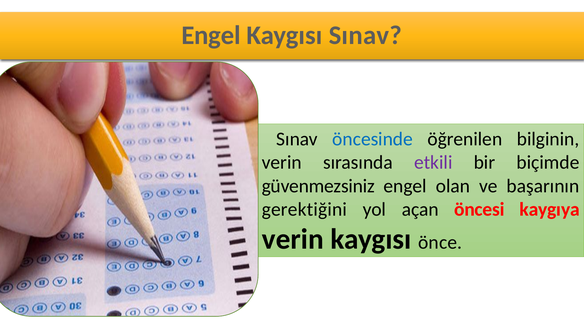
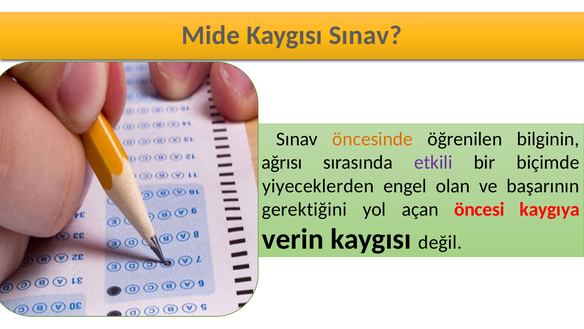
Engel: Engel -> Mide (211, 35)
öncesinde colour: blue -> orange (373, 139)
verin: verin -> ağrısı (282, 162)
güvenmezsiniz: güvenmezsiniz -> yiyeceklerden (318, 186)
önce: önce -> değil (440, 242)
